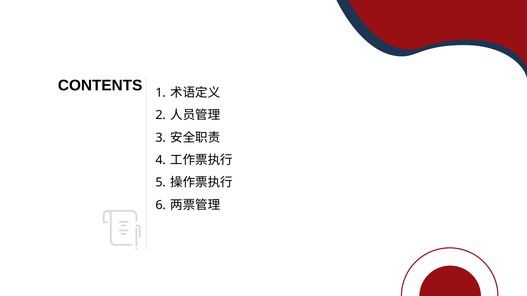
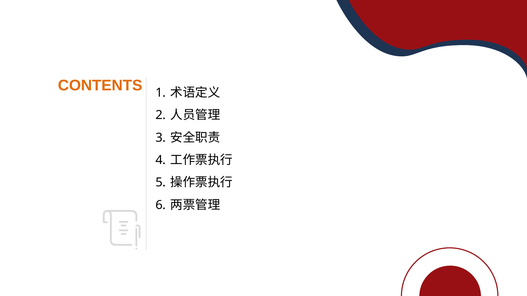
CONTENTS colour: black -> orange (100, 86)
